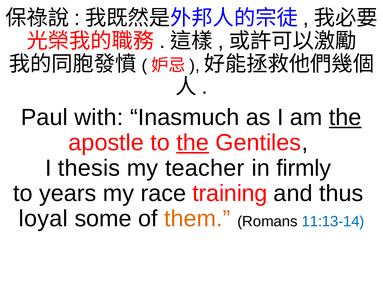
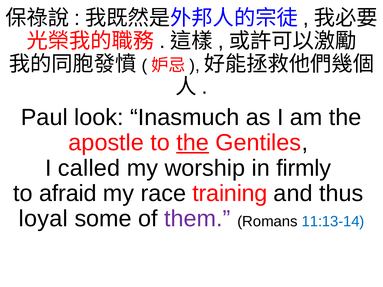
with: with -> look (99, 118)
the underline: present -> none (345, 118)
thesis: thesis -> called (89, 168)
teacher: teacher -> worship (205, 168)
years: years -> afraid (68, 194)
them colour: orange -> purple (197, 219)
